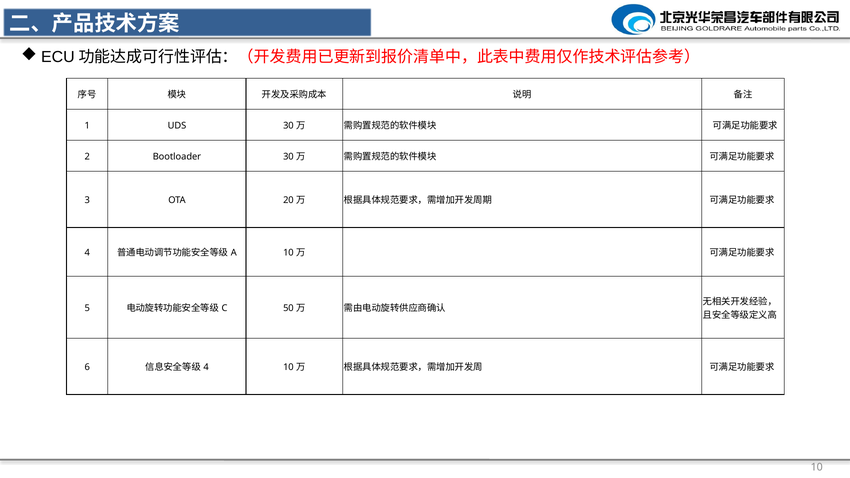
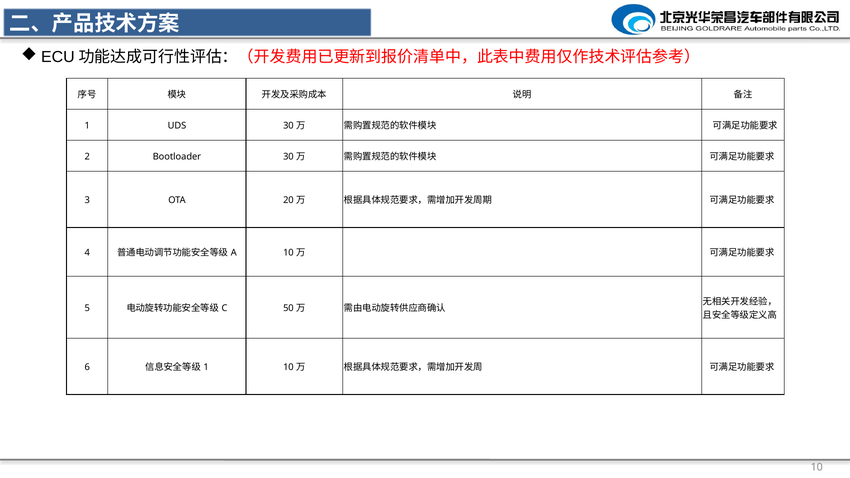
4: 4 -> 1 (206, 368)
